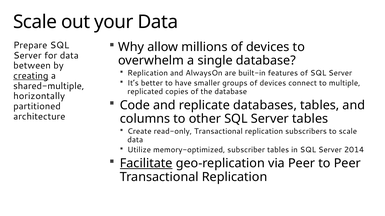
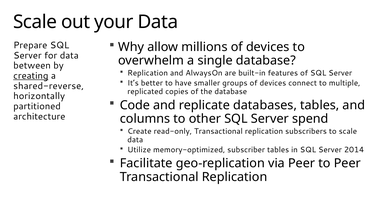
shared-multiple: shared-multiple -> shared-reverse (49, 86)
Server tables: tables -> spend (310, 119)
Facilitate underline: present -> none (146, 164)
